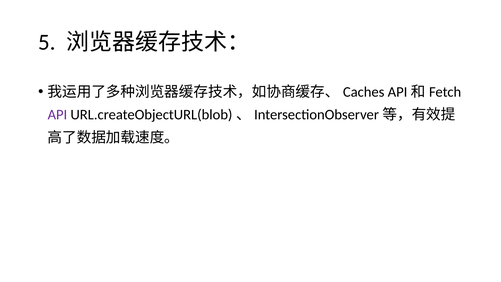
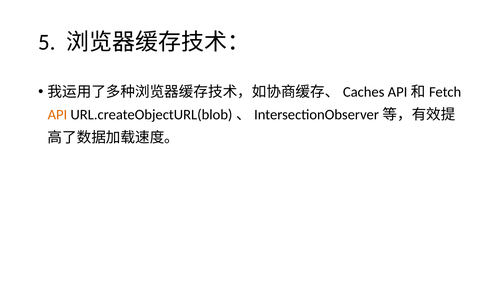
API colour: purple -> orange (57, 115)
